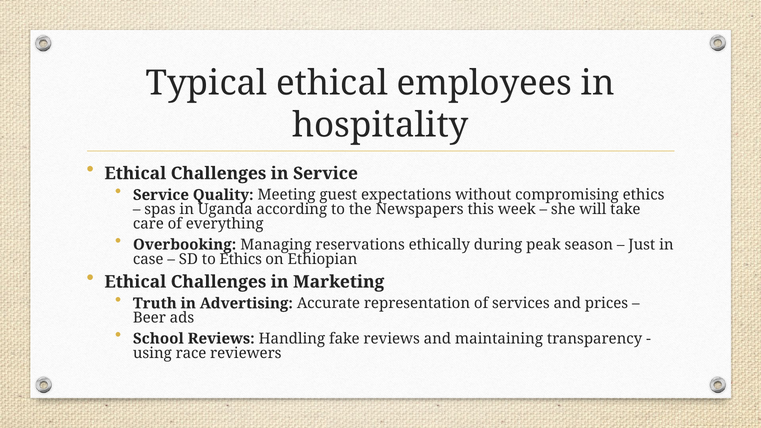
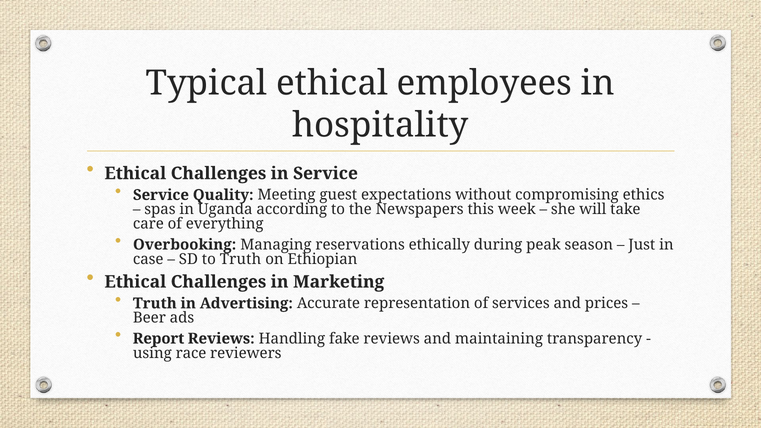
to Ethics: Ethics -> Truth (241, 259)
School: School -> Report (158, 339)
